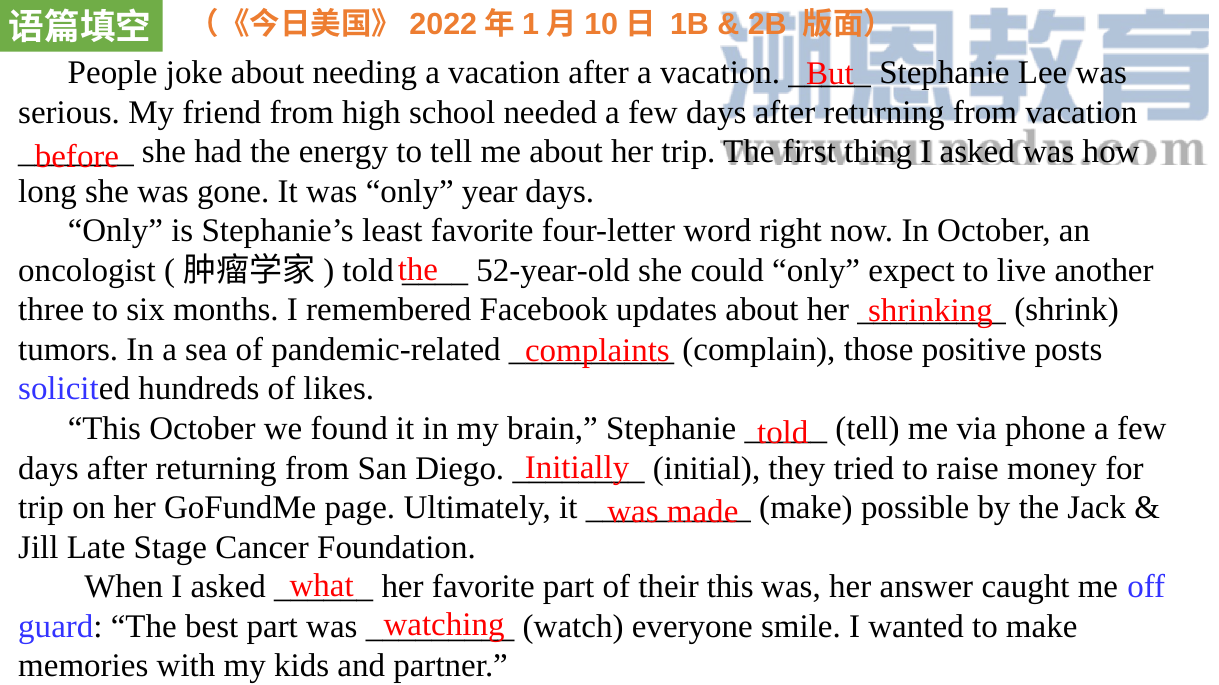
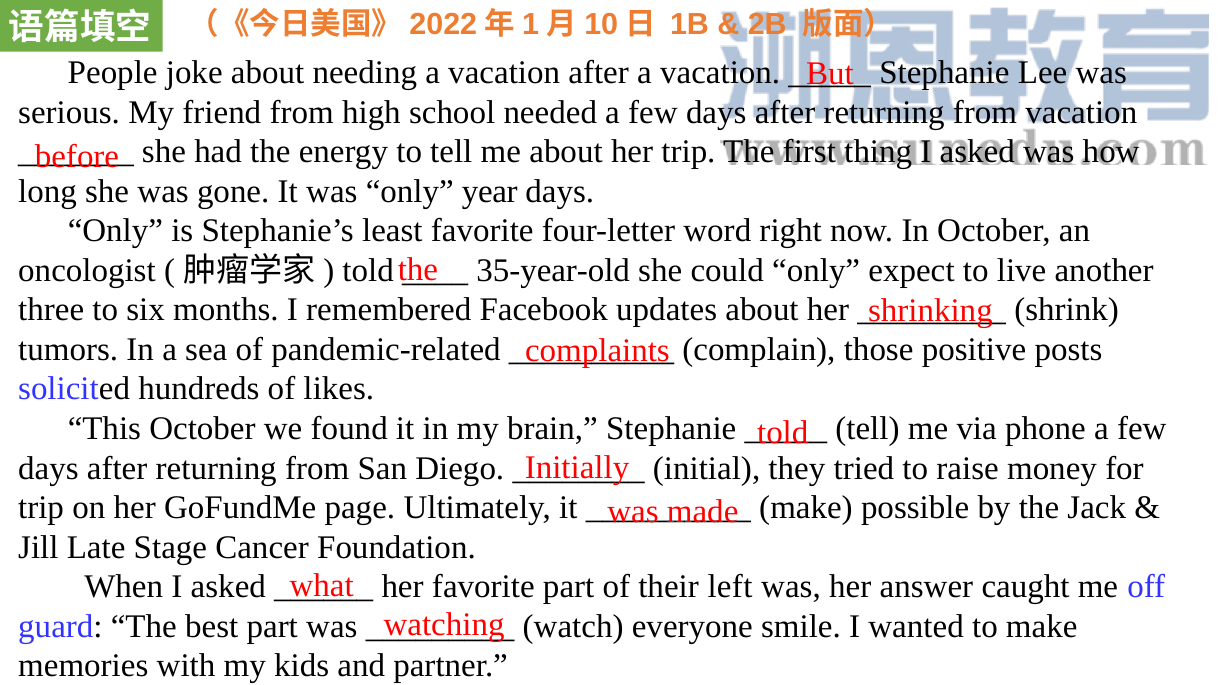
52-year-old: 52-year-old -> 35-year-old (553, 271)
their this: this -> left (730, 587)
